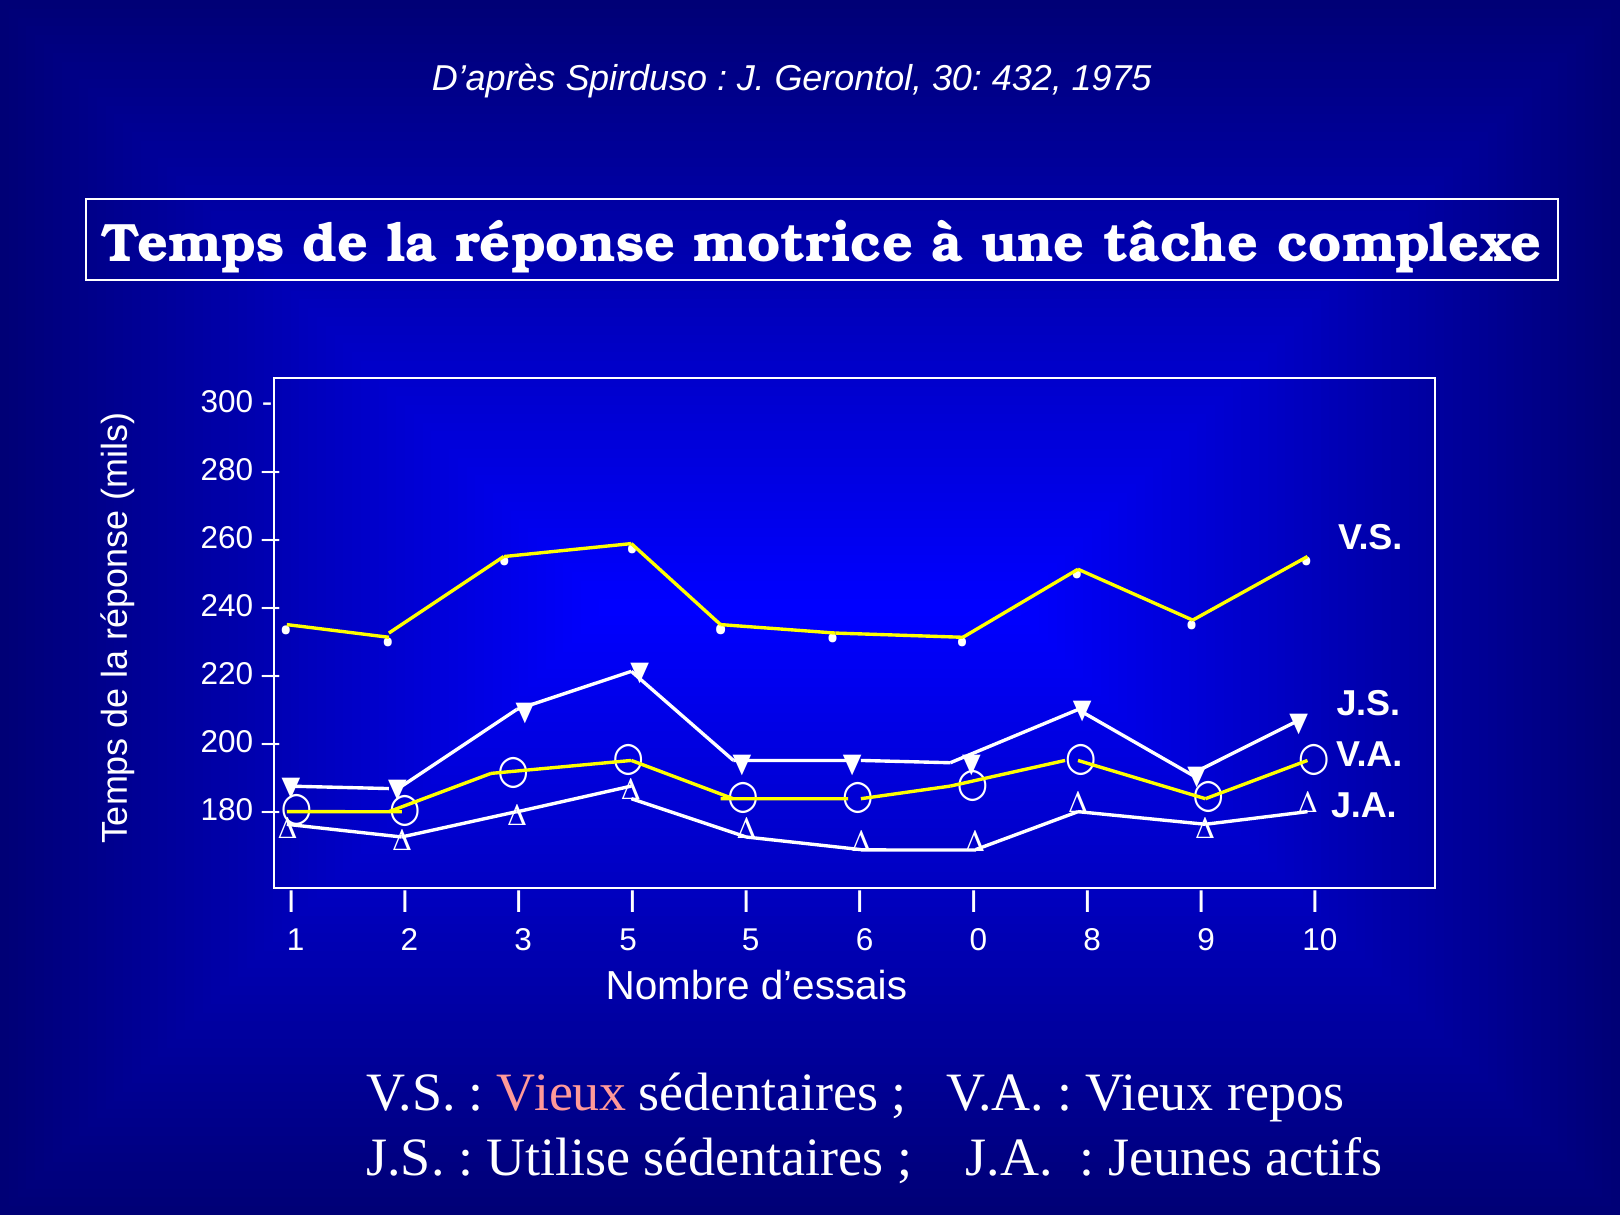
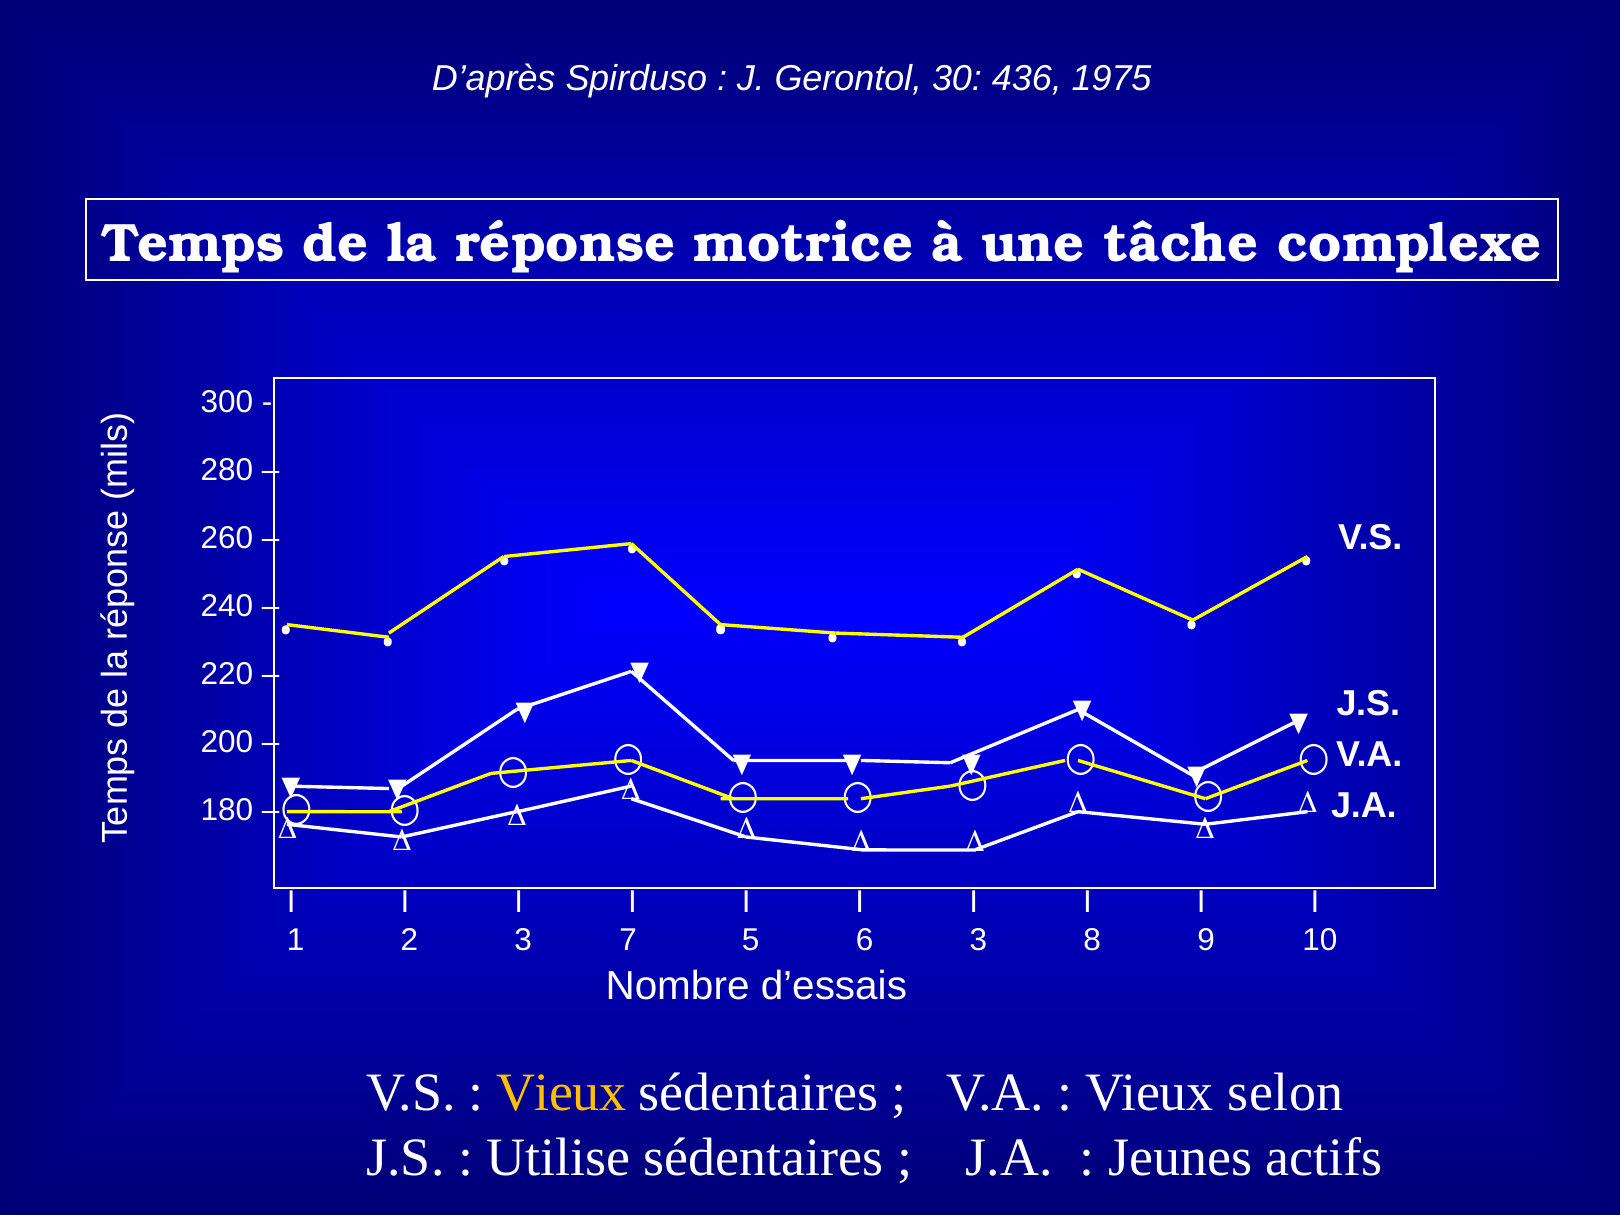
432: 432 -> 436 (1027, 78)
3 5: 5 -> 7 (628, 940)
6 0: 0 -> 3 (978, 940)
Vieux colour: pink -> yellow (561, 1093)
repos: repos -> selon (1286, 1093)
